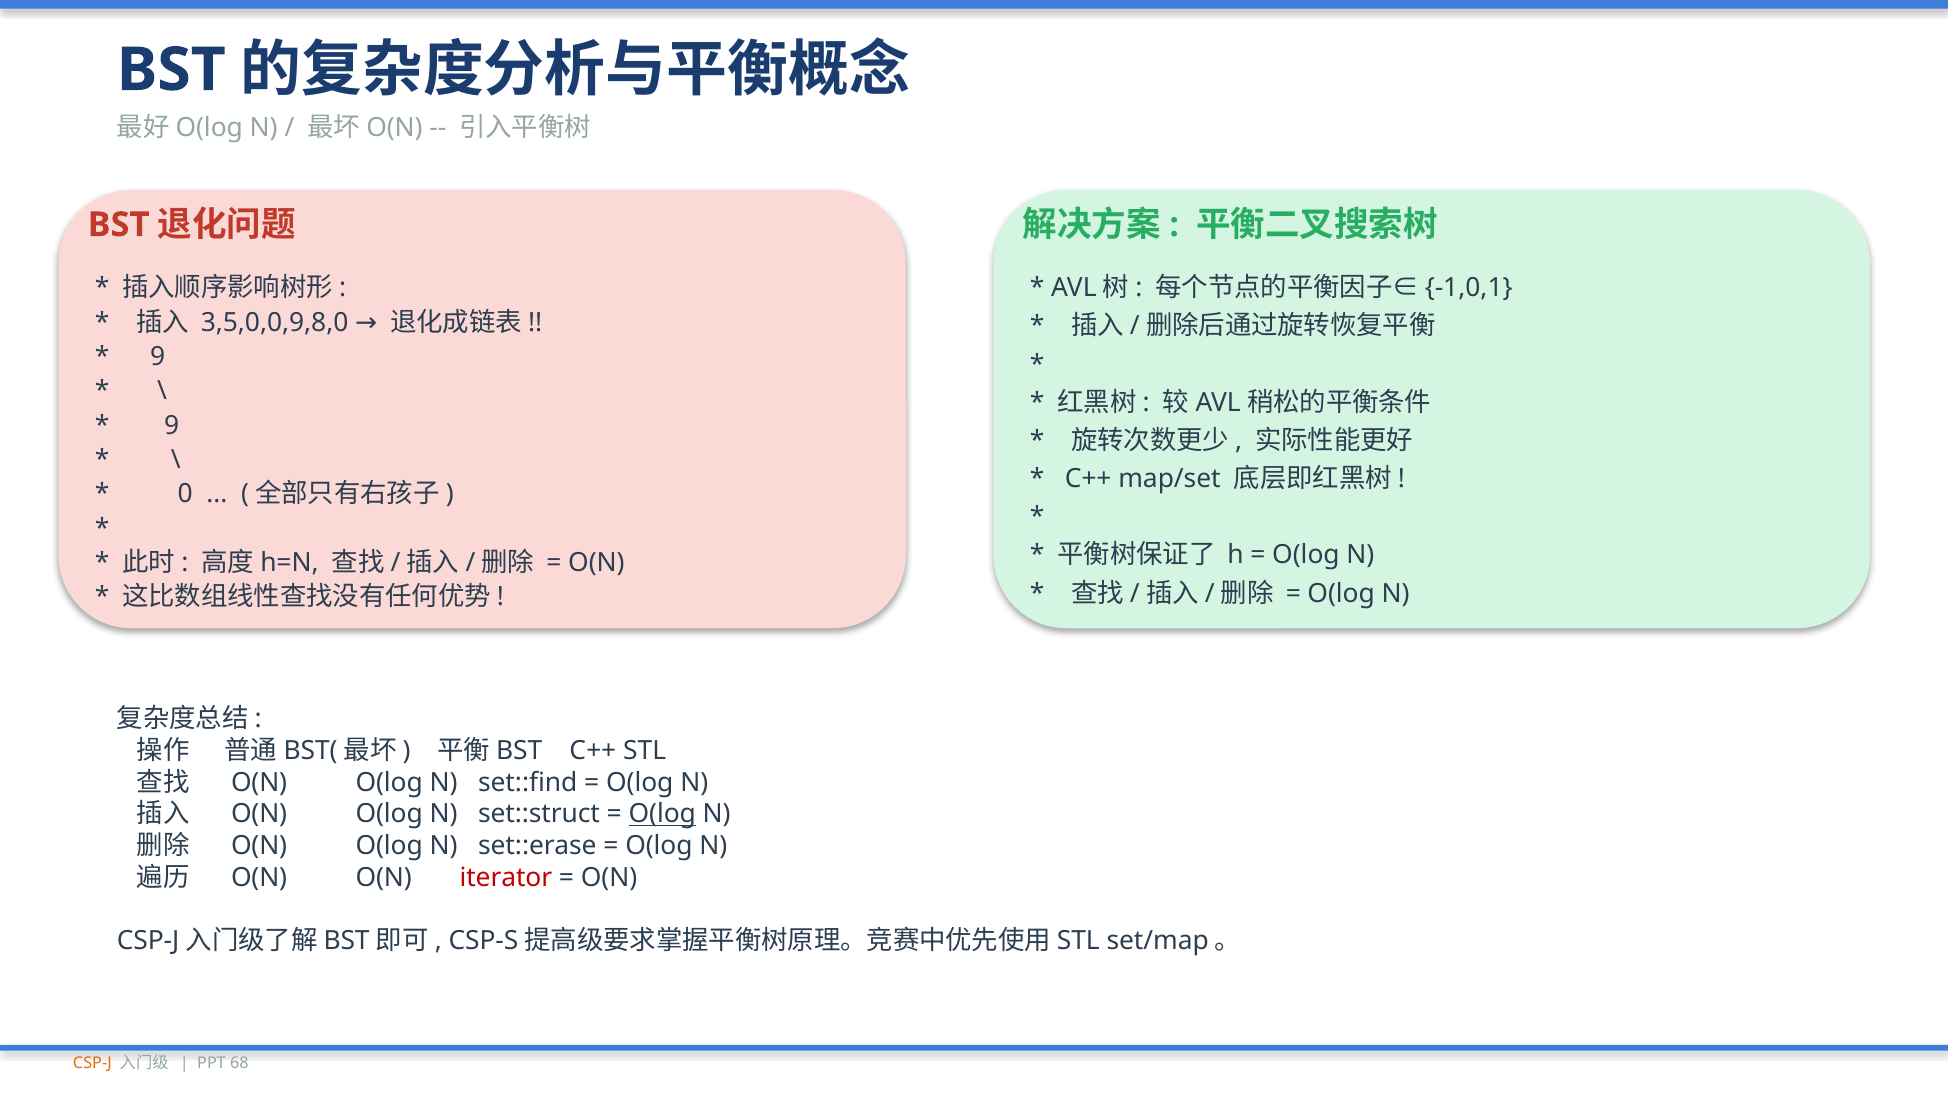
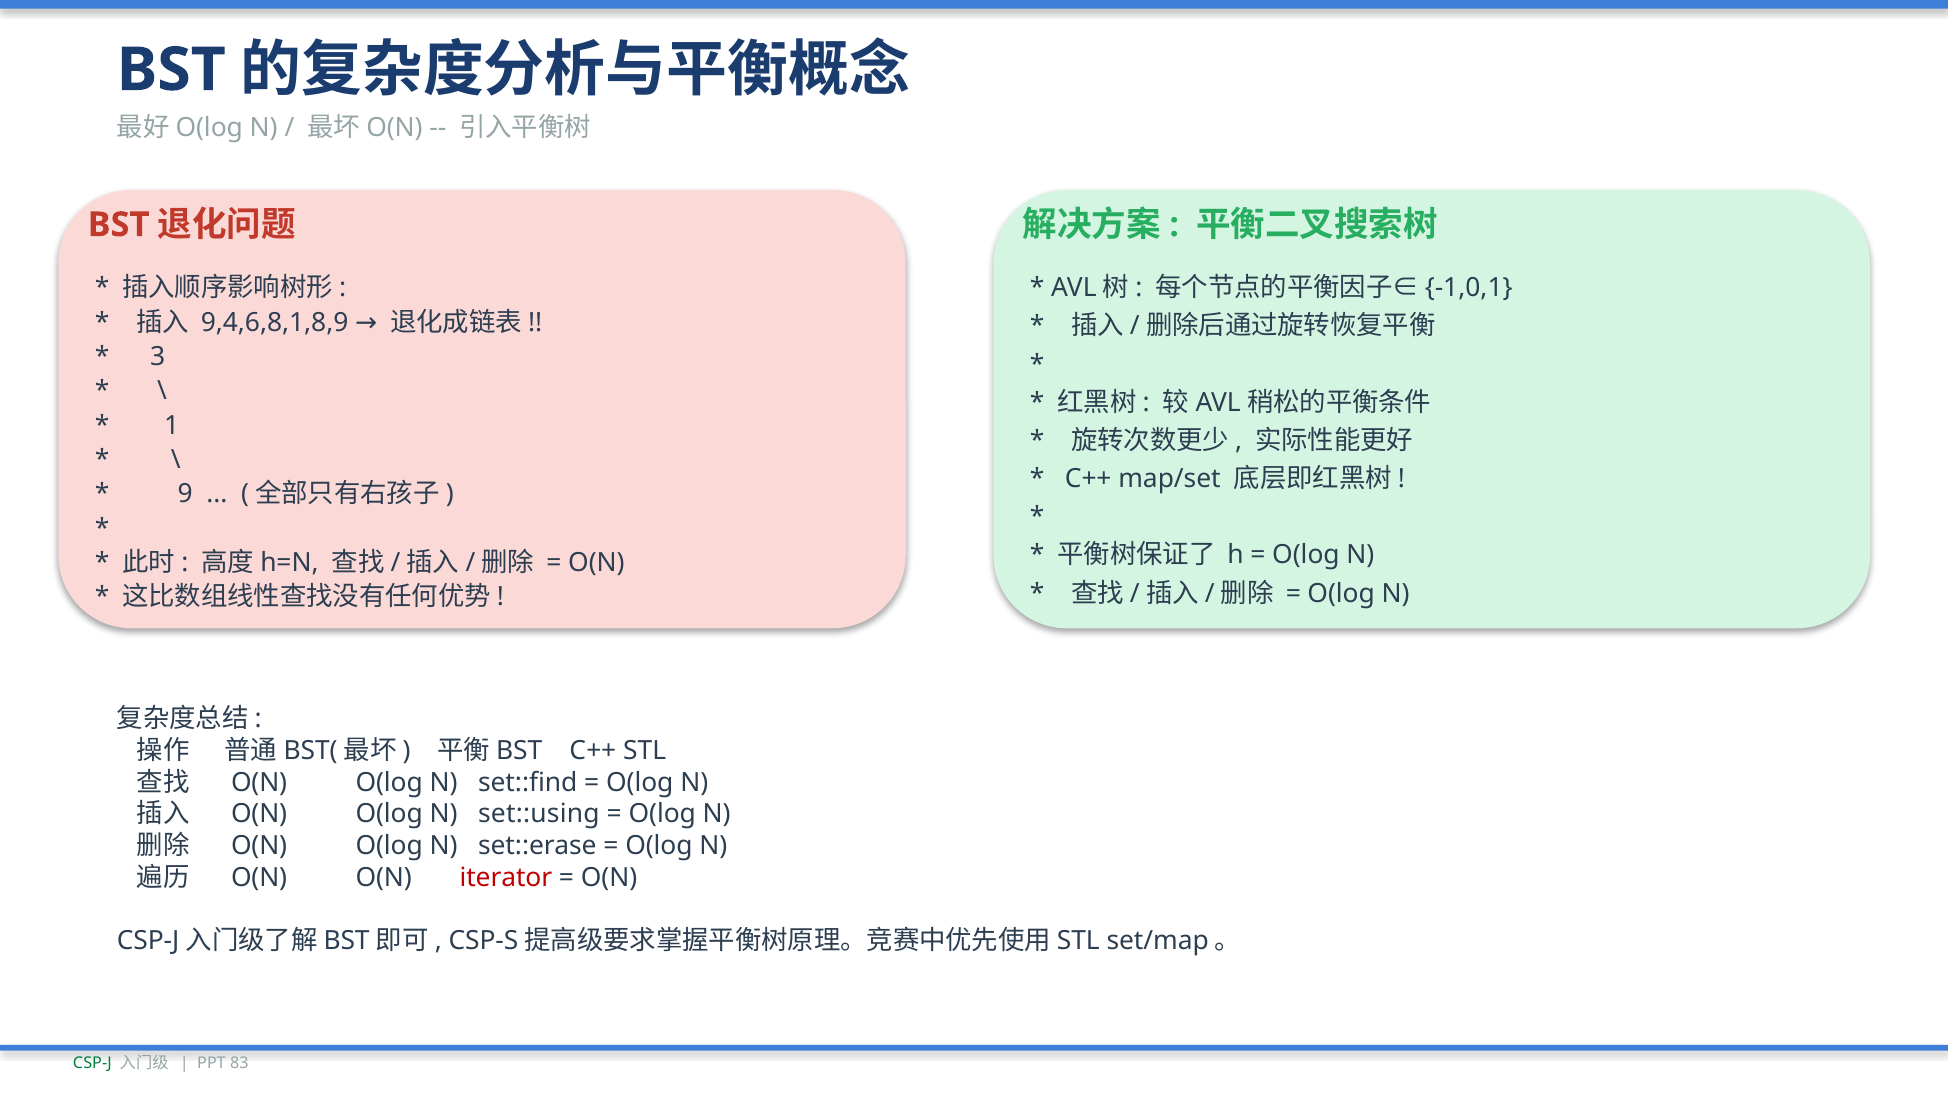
3,5,0,0,9,8,0: 3,5,0,0,9,8,0 -> 9,4,6,8,1,8,9 (275, 322)
9: 9 -> 3 (158, 357)
9: 9 -> 1 (172, 425)
0: 0 -> 9 (185, 494)
set::struct: set::struct -> set::using (539, 814)
O(log underline: present -> none (662, 814)
CSP-J colour: orange -> green (92, 1063)
68: 68 -> 83 (239, 1063)
